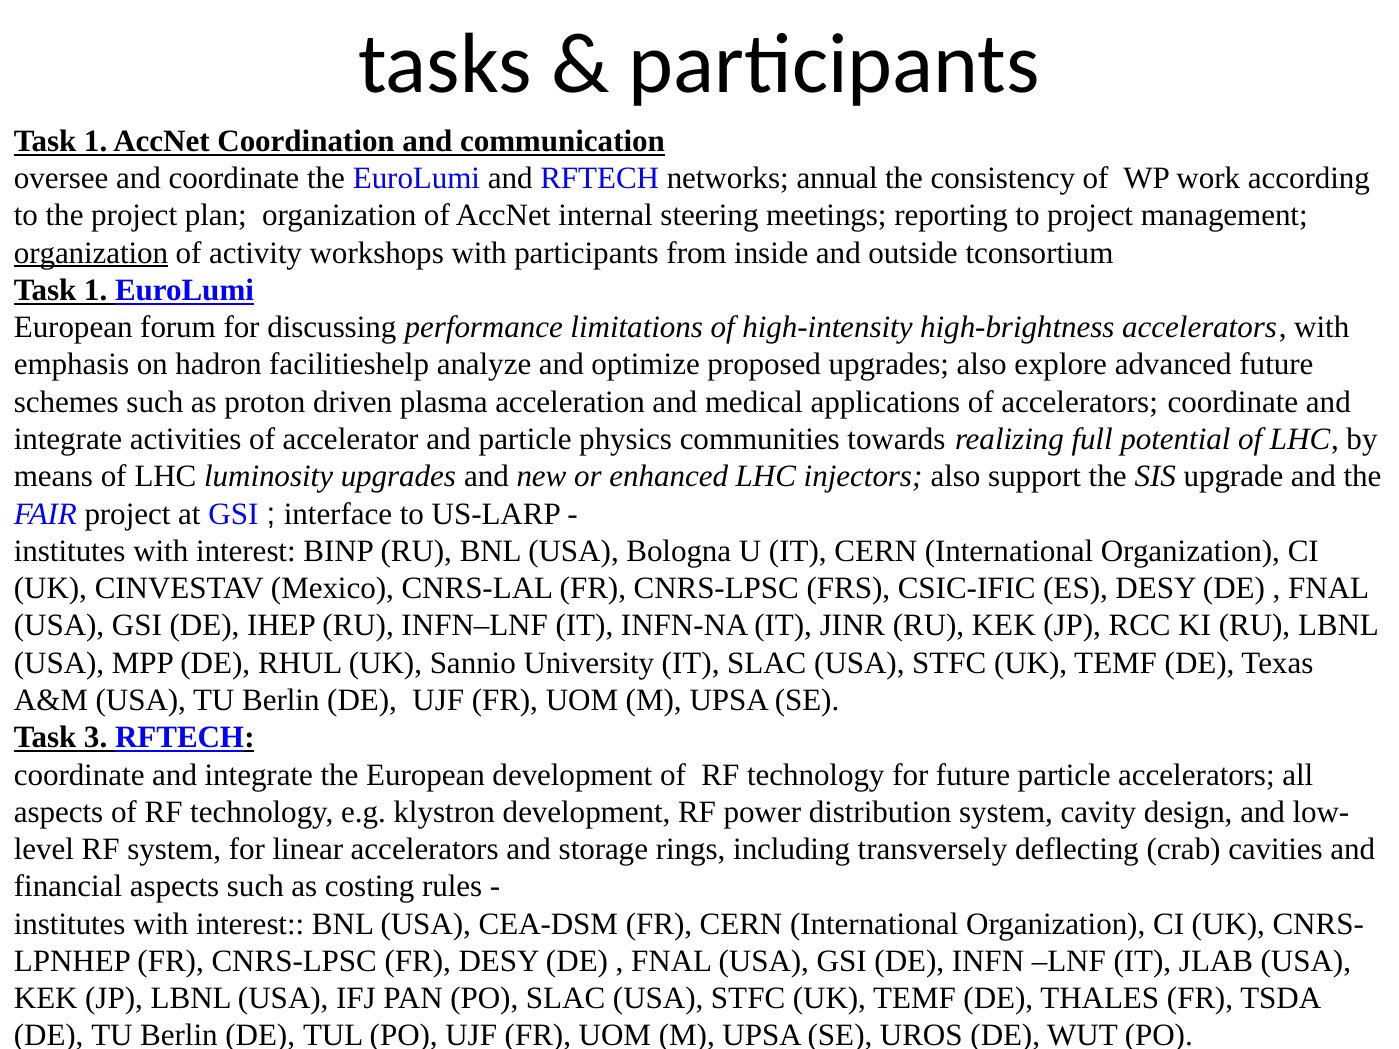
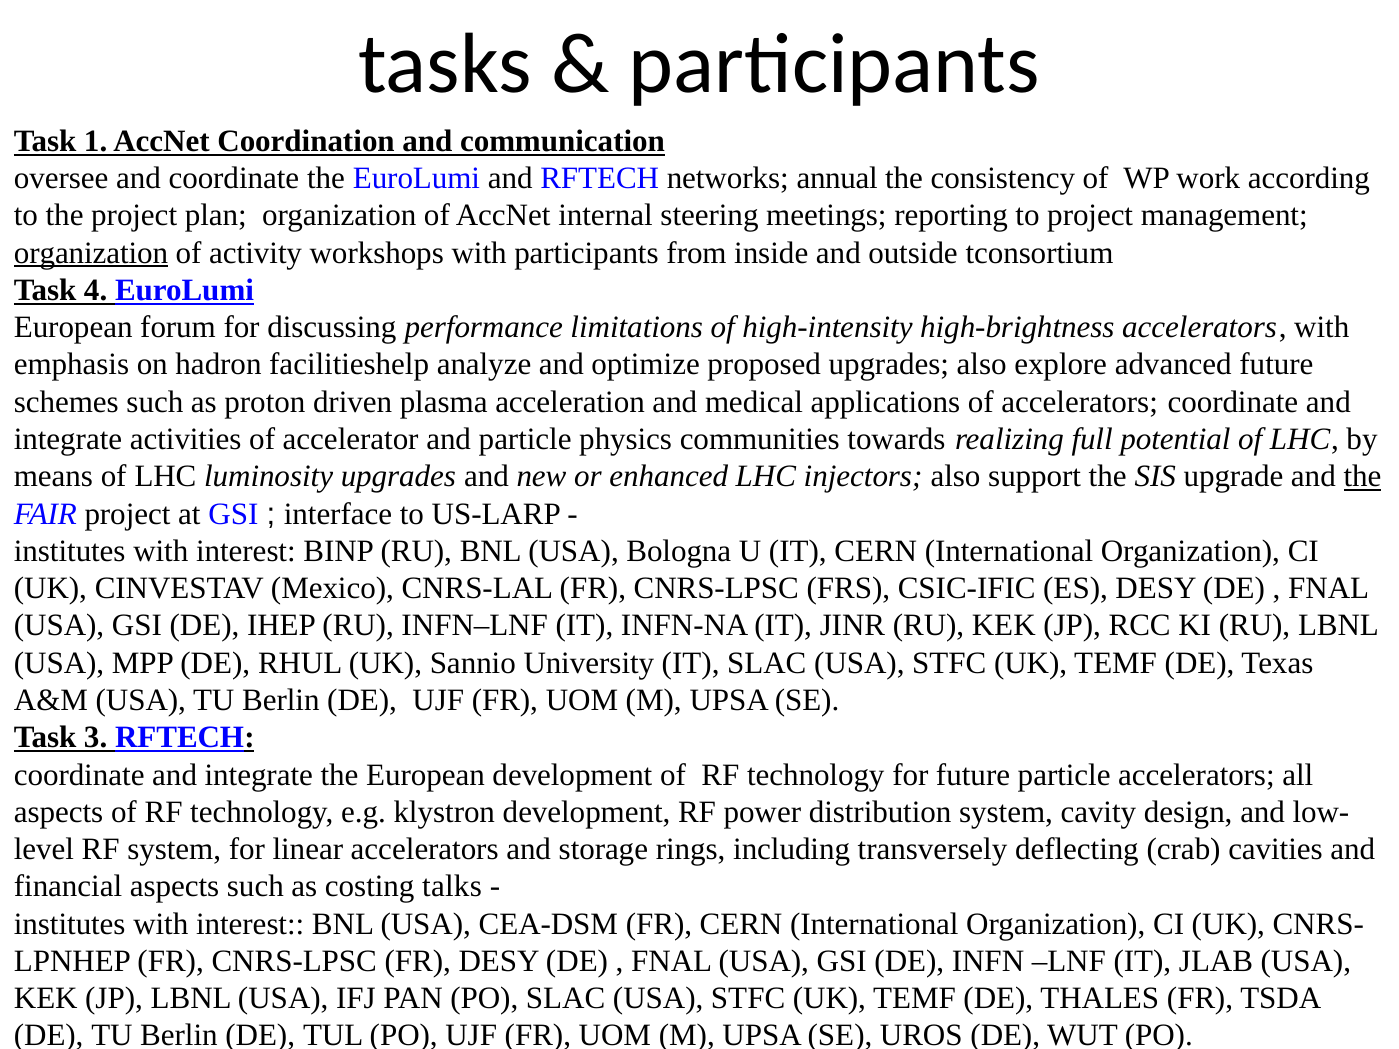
1: 1 -> 4 (96, 290)
the underline: none -> present (1362, 477)
rules: rules -> talks (452, 887)
